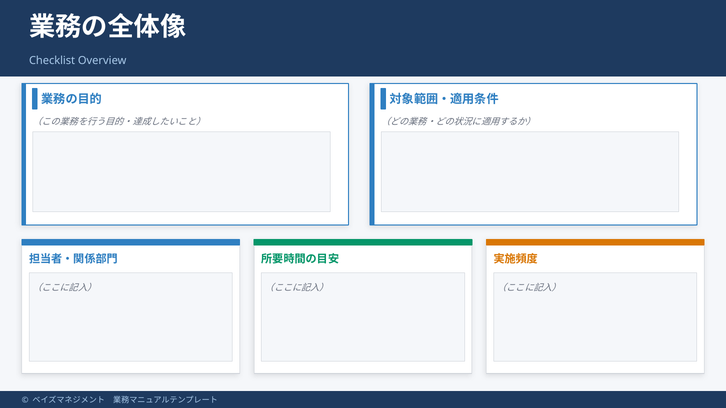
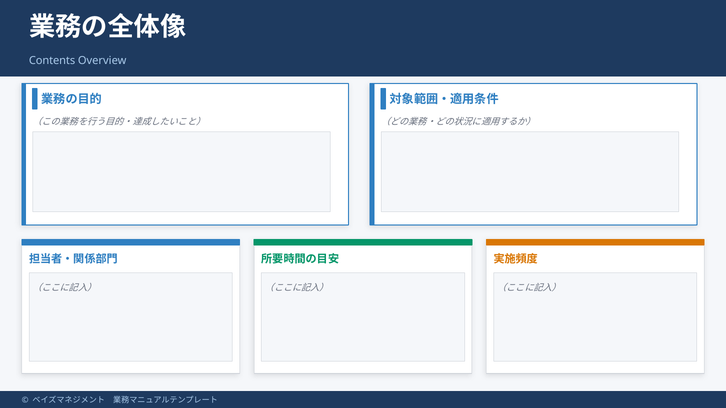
Checklist: Checklist -> Contents (52, 61)
